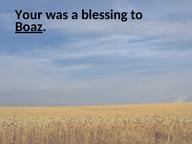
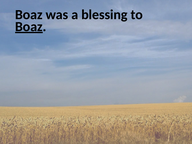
Your: Your -> Boaz (29, 15)
